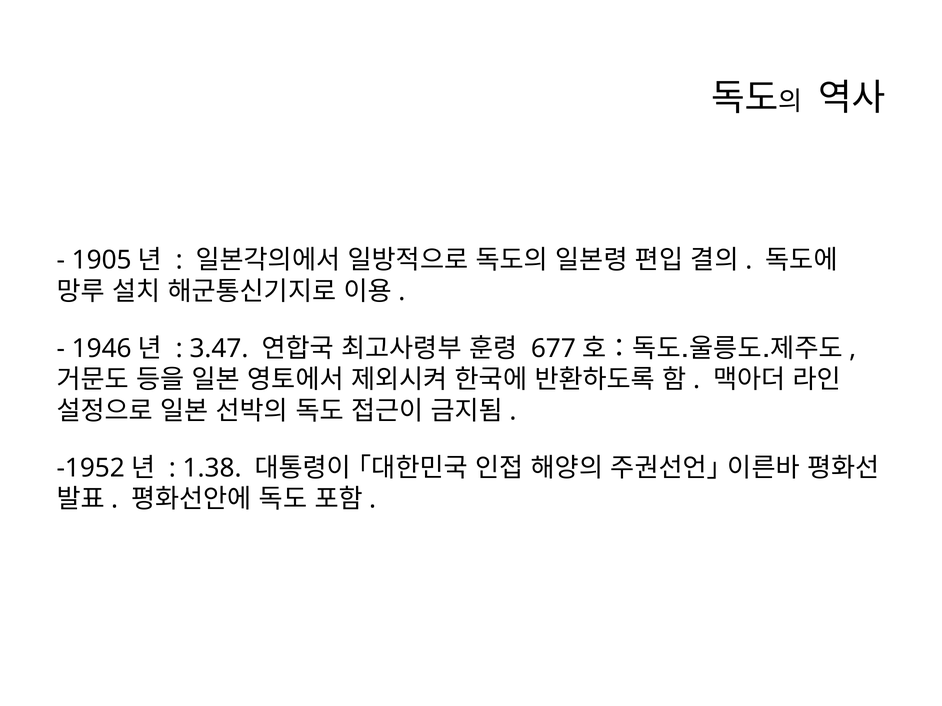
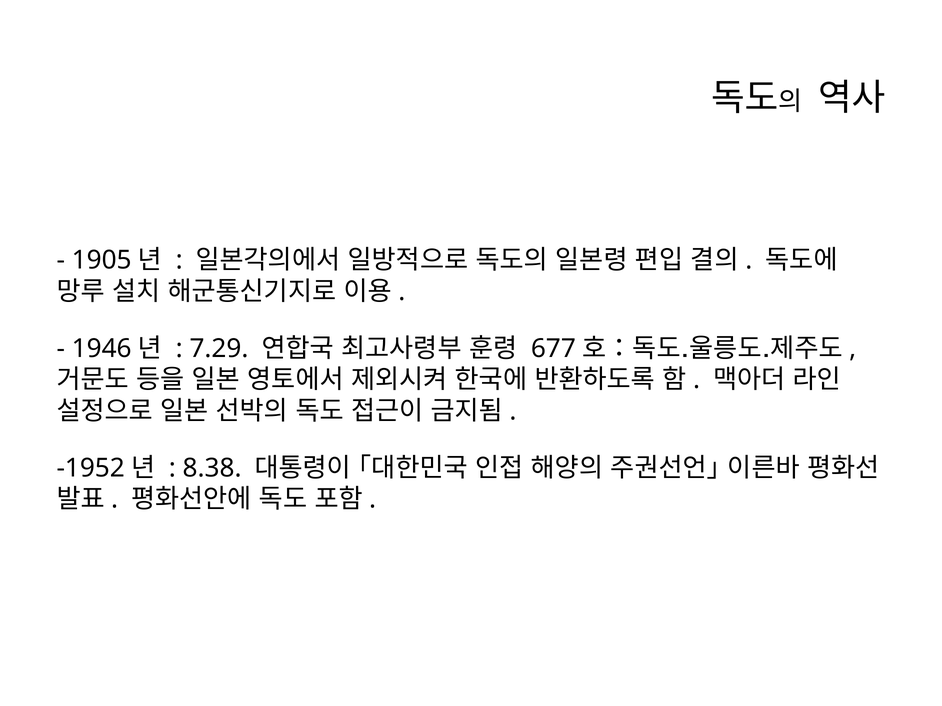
3.47: 3.47 -> 7.29 (219, 349)
1.38: 1.38 -> 8.38 (212, 468)
